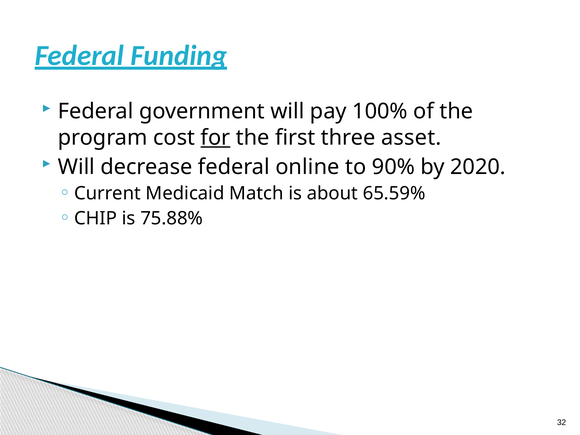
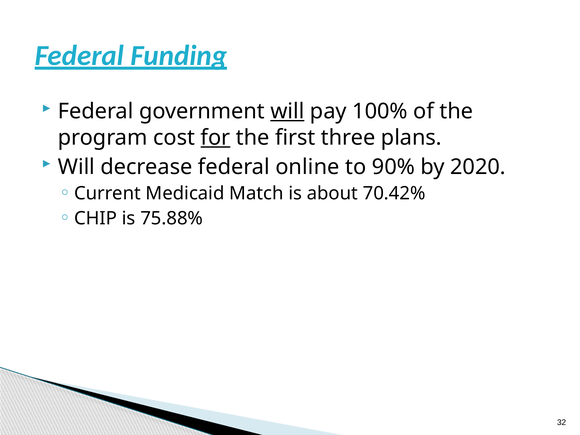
will underline: none -> present (287, 111)
asset: asset -> plans (411, 138)
65.59%: 65.59% -> 70.42% (394, 193)
